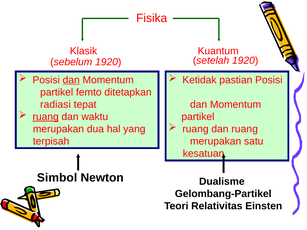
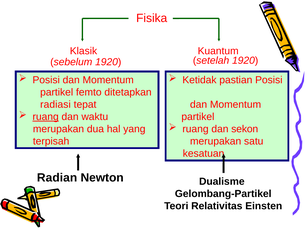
dan underline: present -> none (71, 80)
dan ruang: ruang -> sekon (245, 129)
Simbol: Simbol -> Radian (57, 178)
